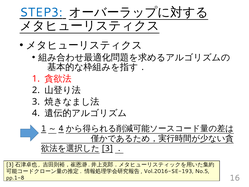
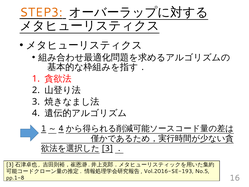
STEP3 colour: blue -> orange (41, 12)
